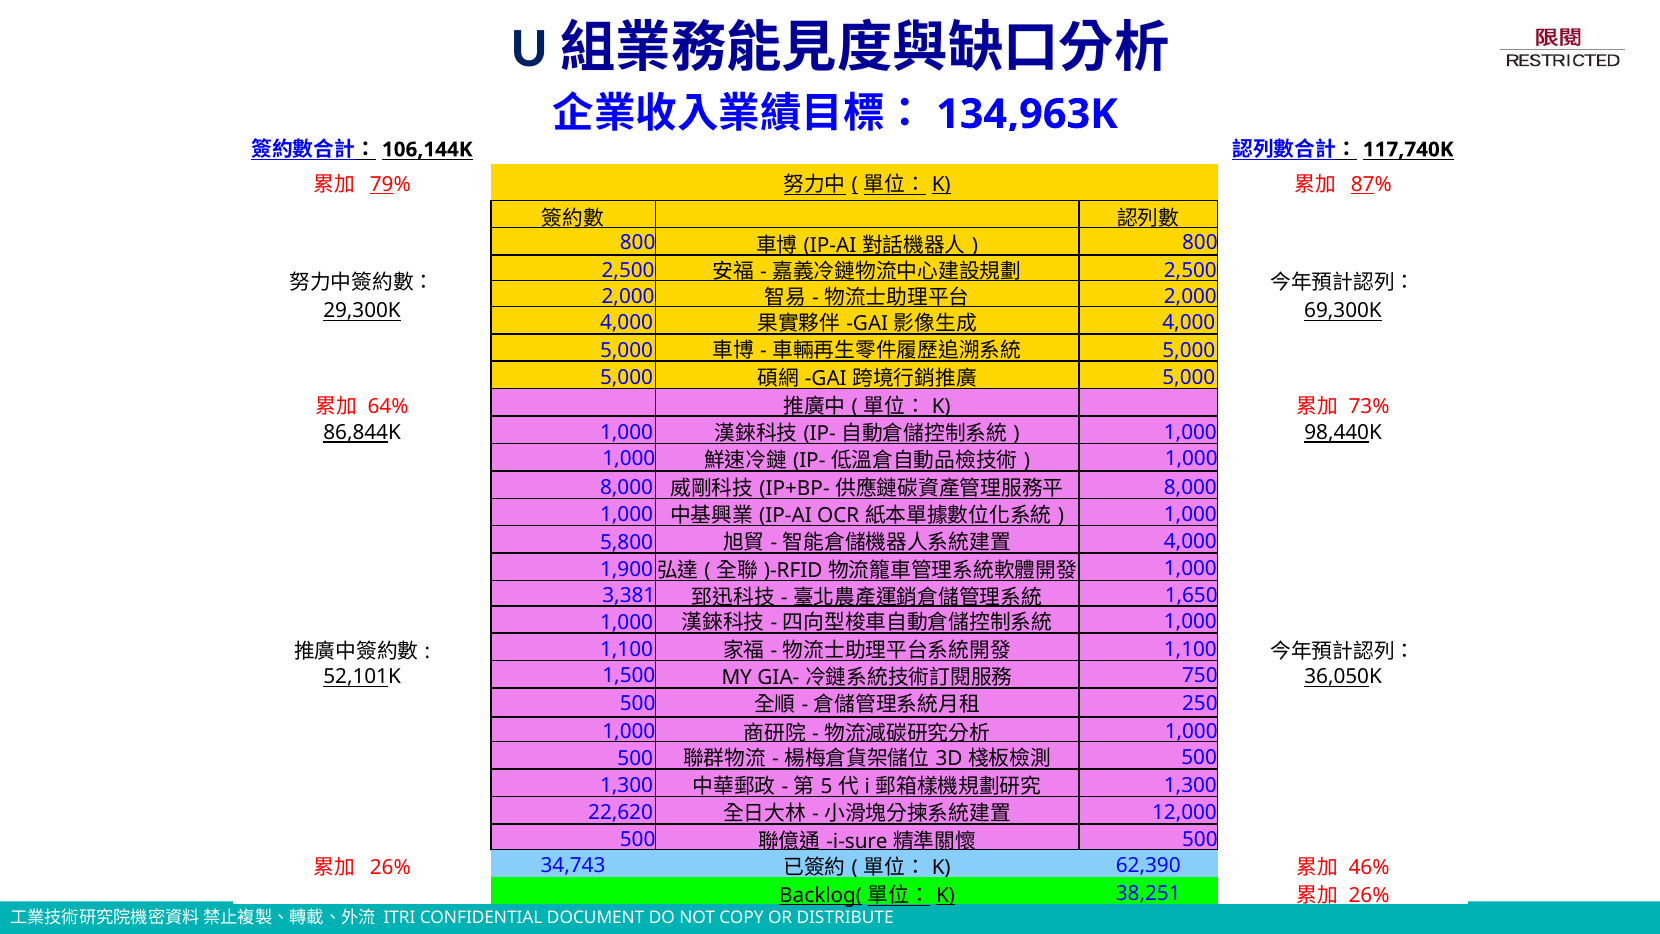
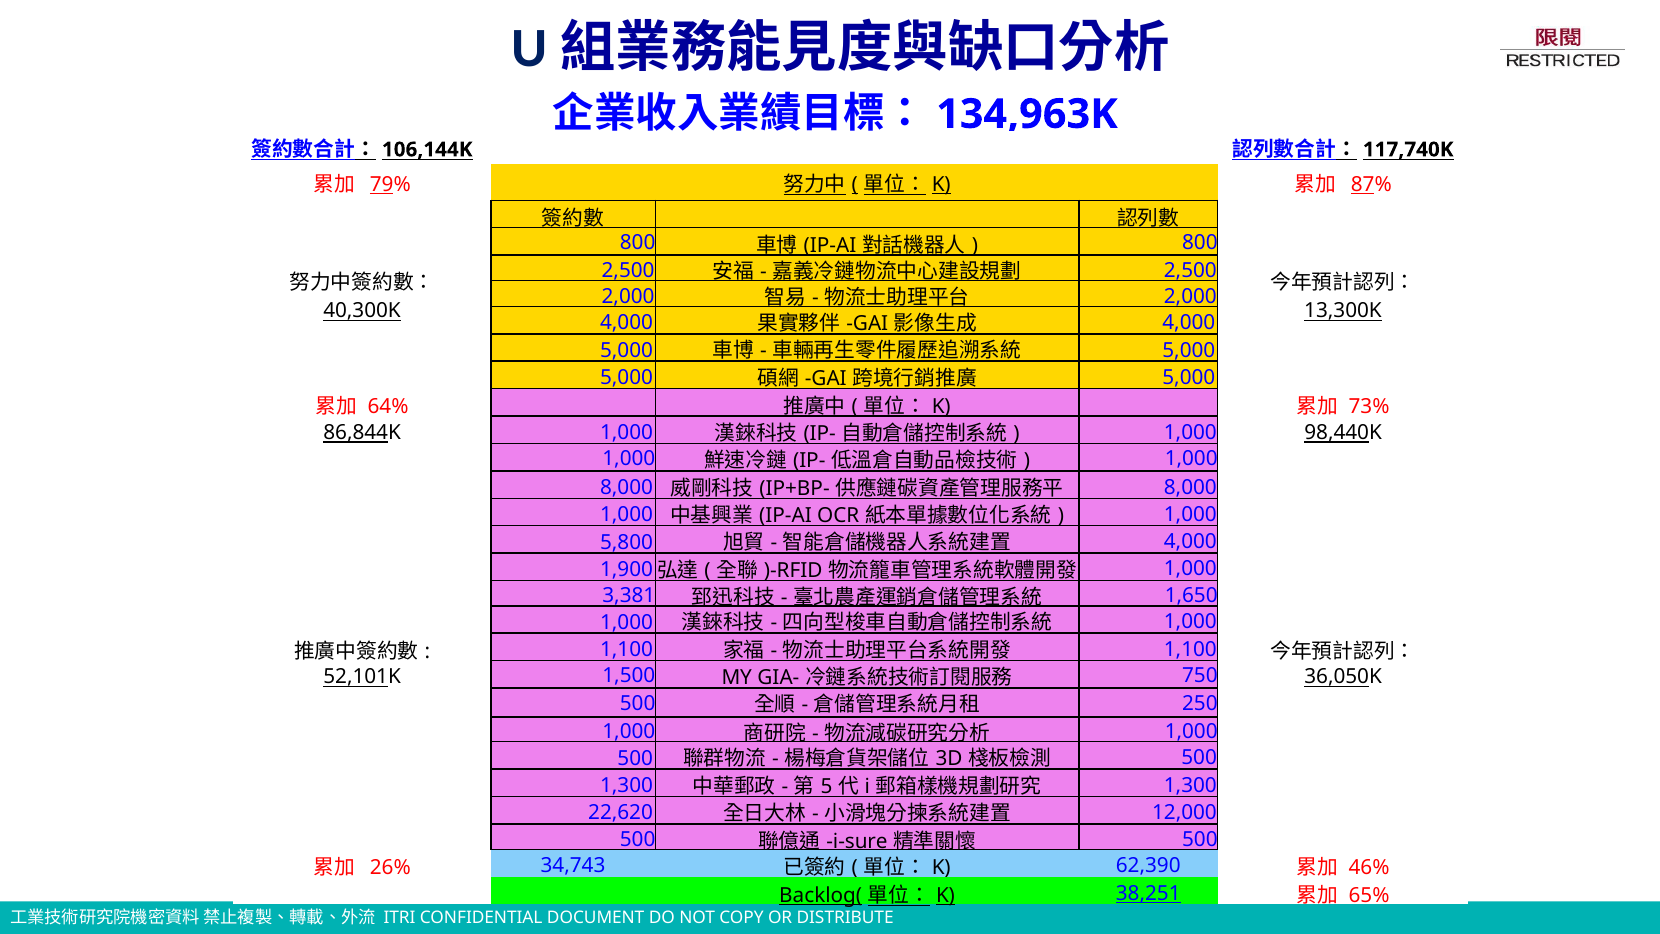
29,300K: 29,300K -> 40,300K (362, 311)
69,300K: 69,300K -> 13,300K (1343, 311)
38,251 underline: none -> present (1148, 893)
26%: 26% -> 65% (1369, 895)
